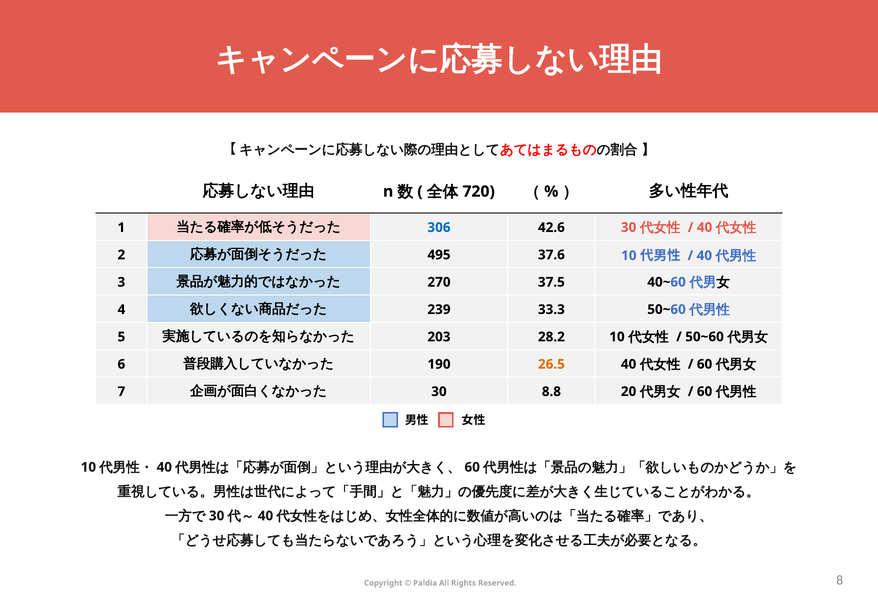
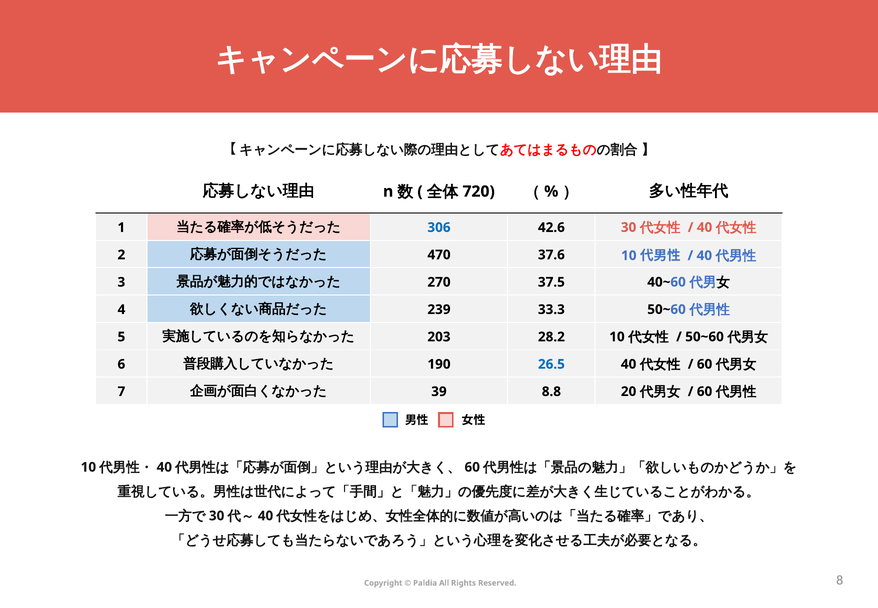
495: 495 -> 470 (439, 255)
26.5 colour: orange -> blue (551, 364)
30: 30 -> 39 (439, 391)
